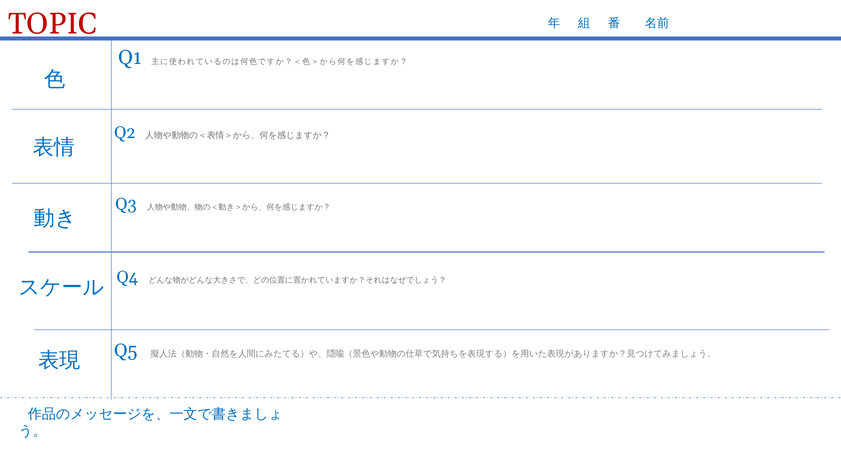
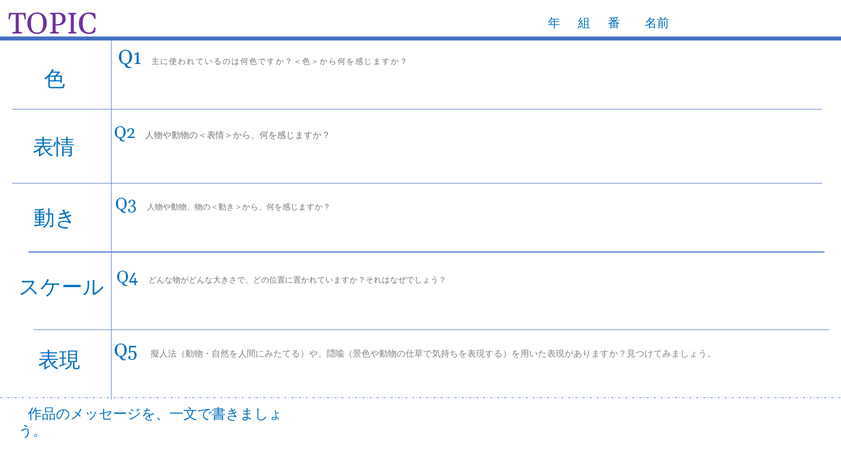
TOPIC colour: red -> purple (53, 24)
